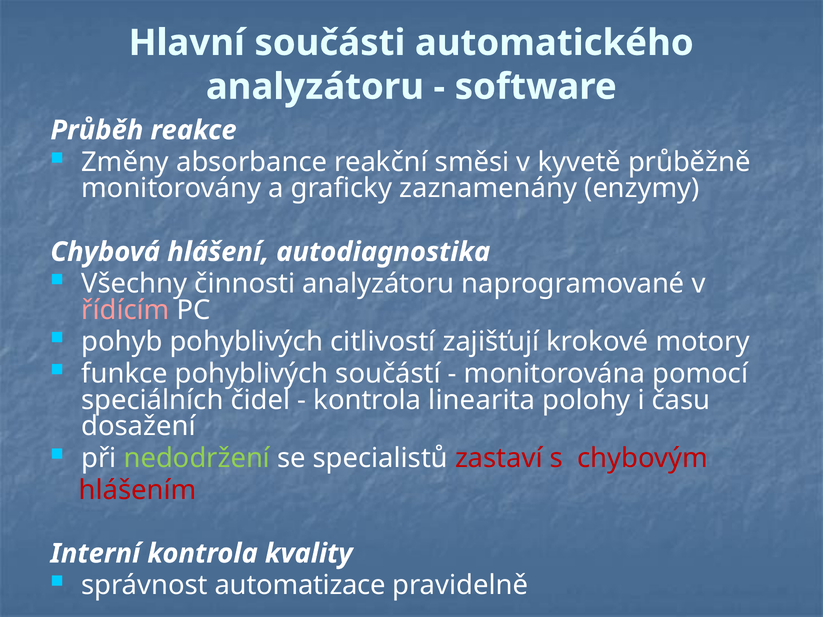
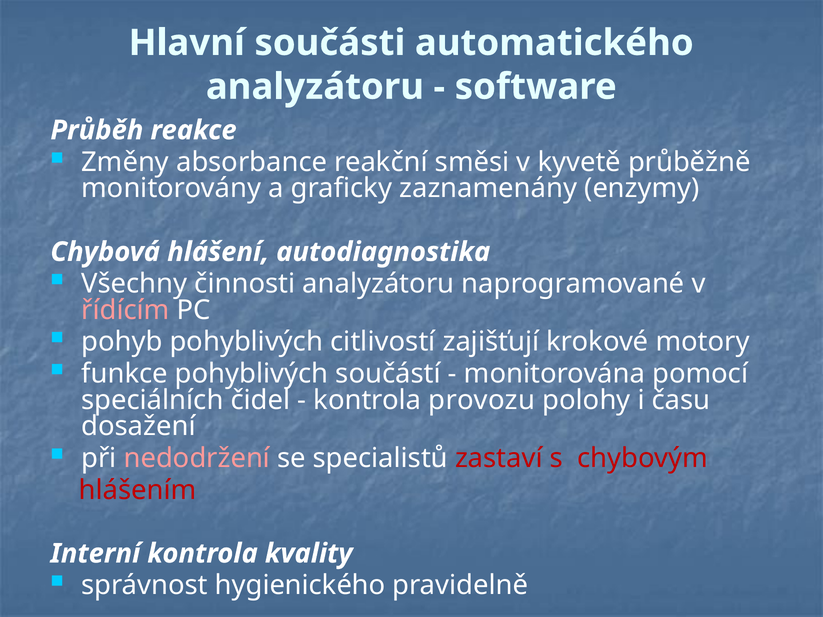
linearita: linearita -> provozu (482, 400)
nedodržení colour: light green -> pink (197, 458)
automatizace: automatizace -> hygienického (300, 586)
